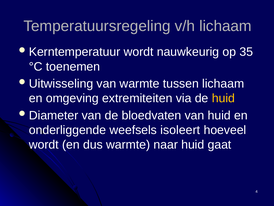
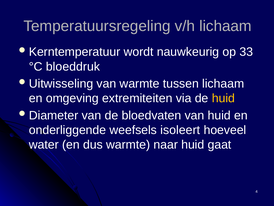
35: 35 -> 33 (246, 52)
toenemen: toenemen -> bloeddruk (73, 66)
wordt: wordt -> water (44, 144)
